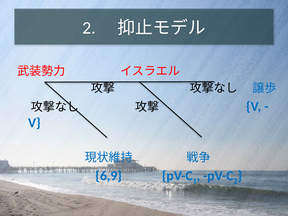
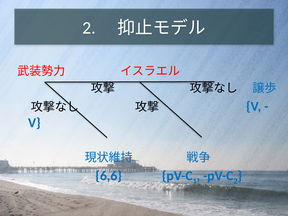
6,9: 6,9 -> 6,6 (109, 176)
